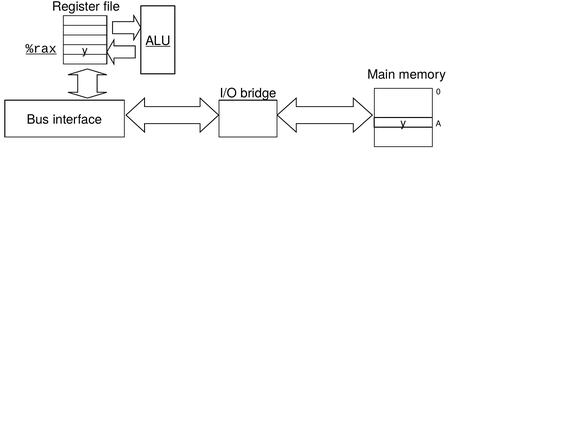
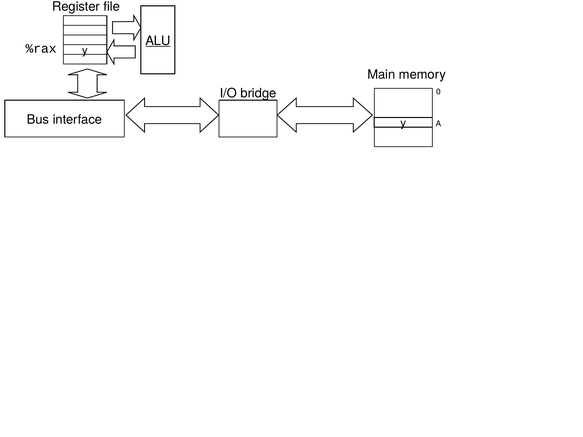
%rax underline: present -> none (41, 48)
